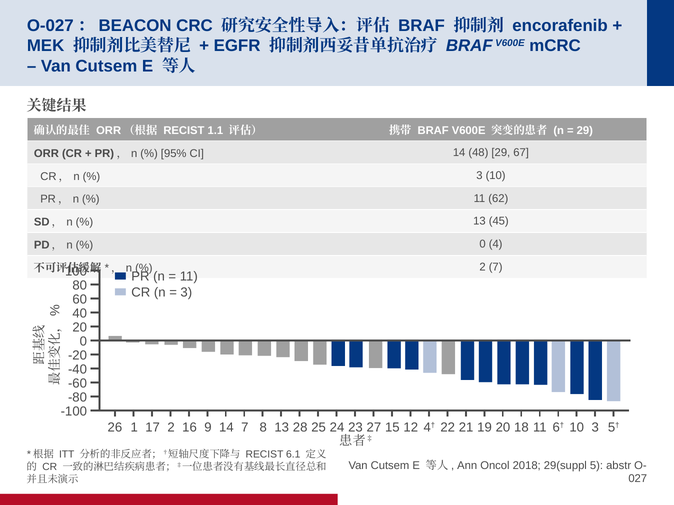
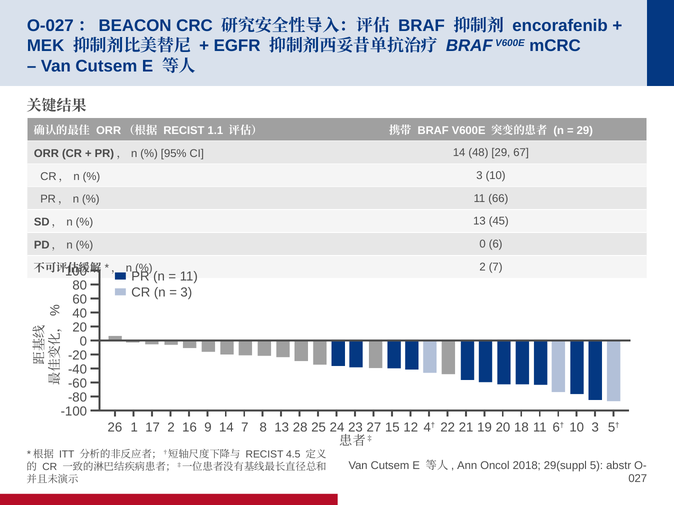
62: 62 -> 66 (498, 199)
4: 4 -> 6 (496, 244)
6.1: 6.1 -> 4.5 (293, 455)
